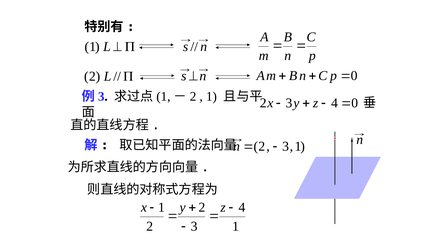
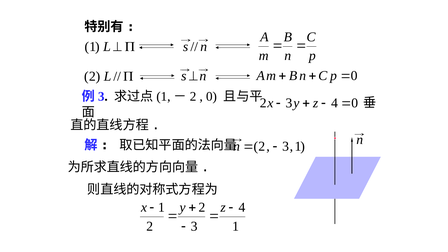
1: 1 -> 0 (211, 97)
